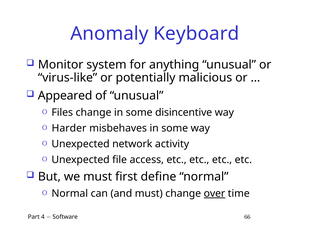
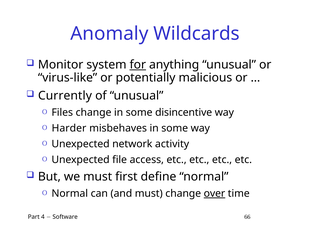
Keyboard: Keyboard -> Wildcards (197, 34)
for underline: none -> present (138, 65)
Appeared: Appeared -> Currently (65, 96)
